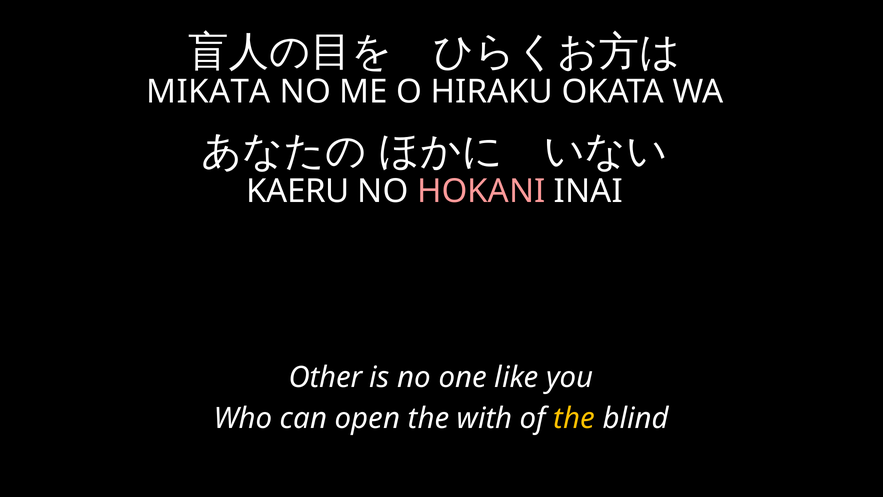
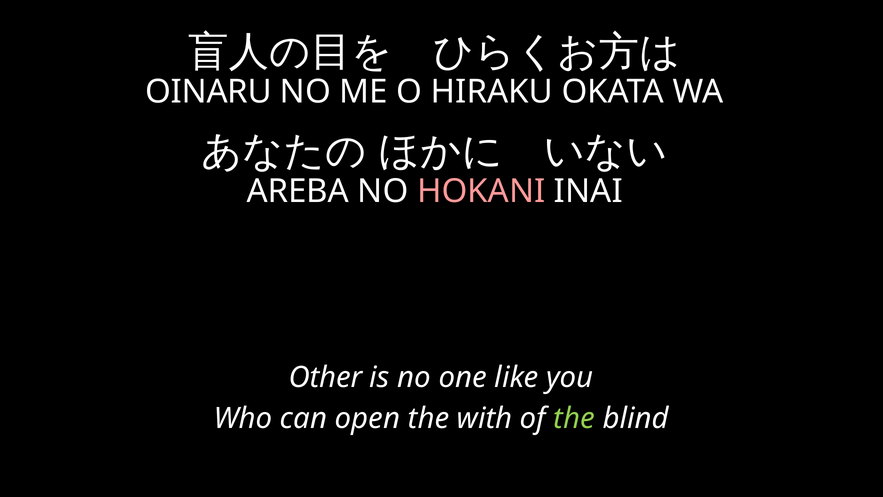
MIKATA: MIKATA -> OINARU (209, 92)
KAERU: KAERU -> AREBA (298, 191)
the colour: yellow -> light green (574, 418)
